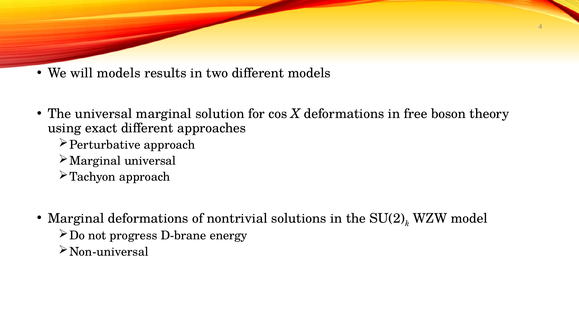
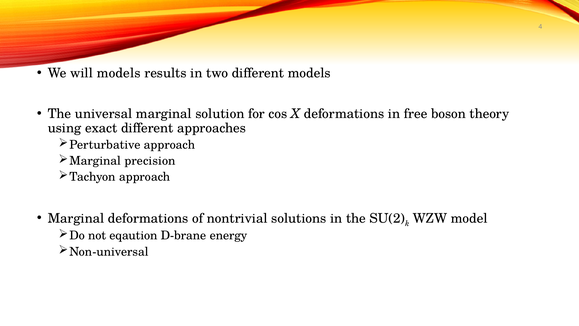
Marginal universal: universal -> precision (150, 161)
progress: progress -> eqaution (133, 235)
